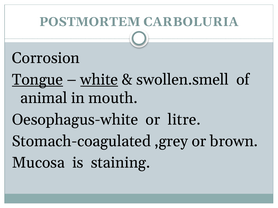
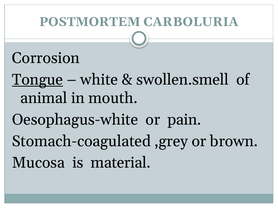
white underline: present -> none (99, 80)
litre: litre -> pain (184, 120)
staining: staining -> material (121, 163)
